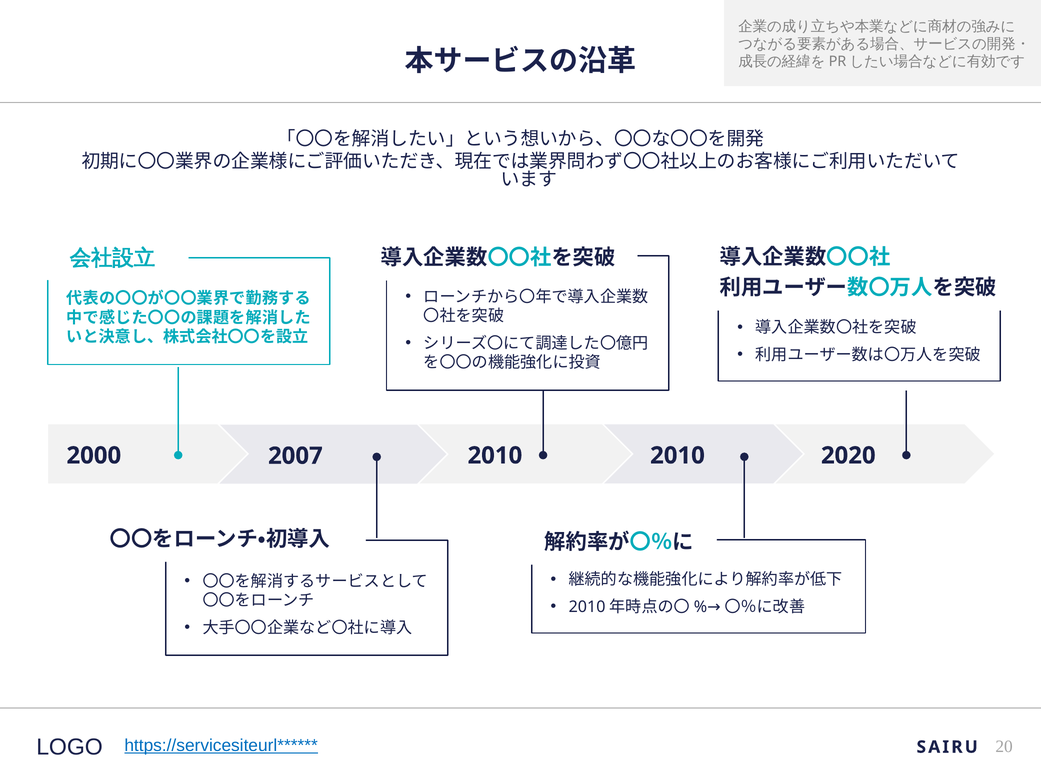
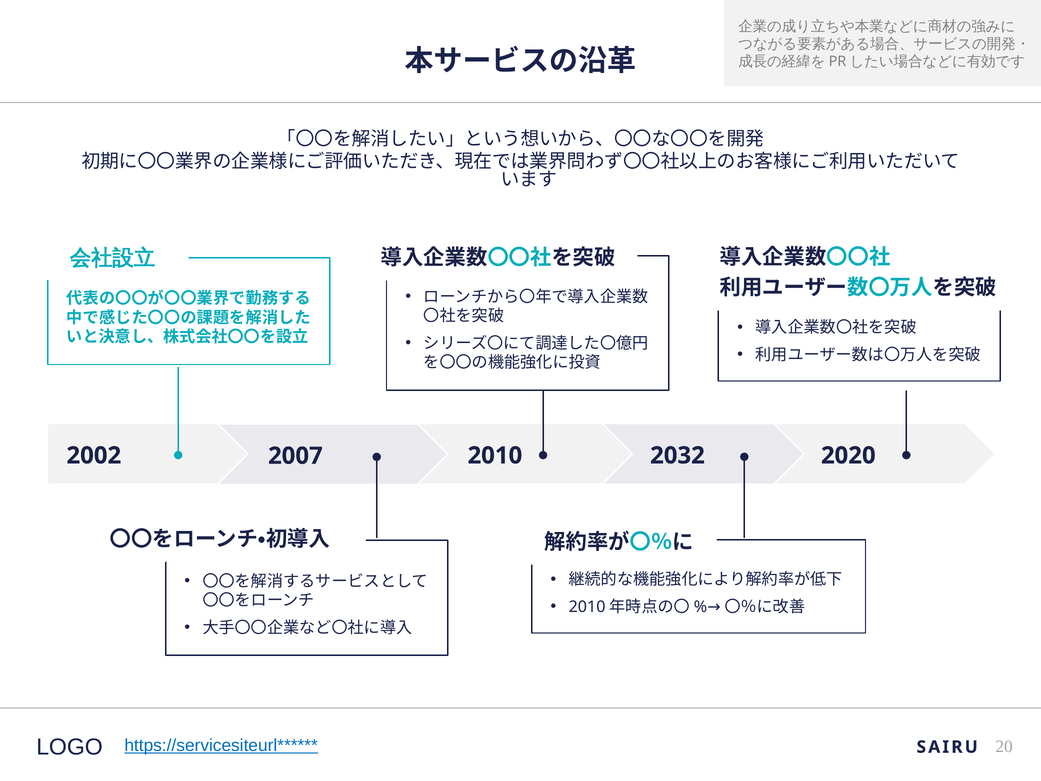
2000: 2000 -> 2002 (94, 455)
2010: 2010 -> 2032 (677, 455)
